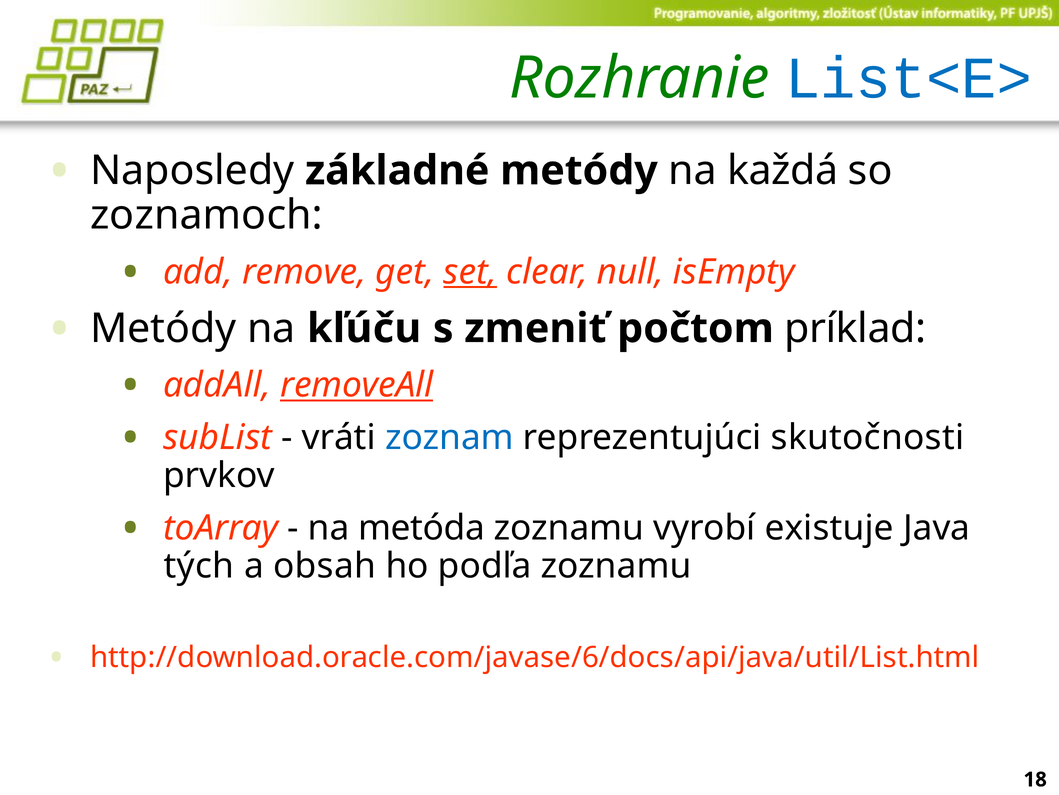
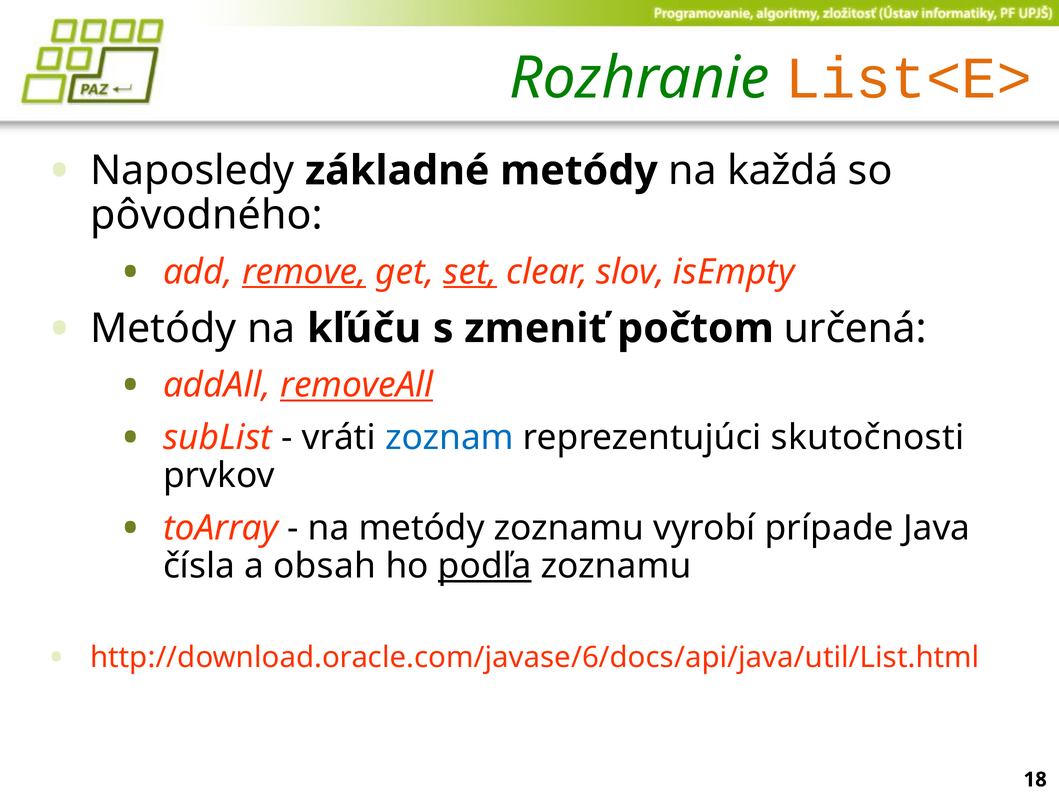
List<E> colour: blue -> orange (908, 78)
zoznamoch: zoznamoch -> pôvodného (207, 215)
remove underline: none -> present (304, 272)
null: null -> slov (630, 272)
príklad: príklad -> určená (855, 328)
na metóda: metóda -> metódy (422, 527)
existuje: existuje -> prípade (829, 527)
tých: tých -> čísla (199, 565)
podľa underline: none -> present (485, 565)
